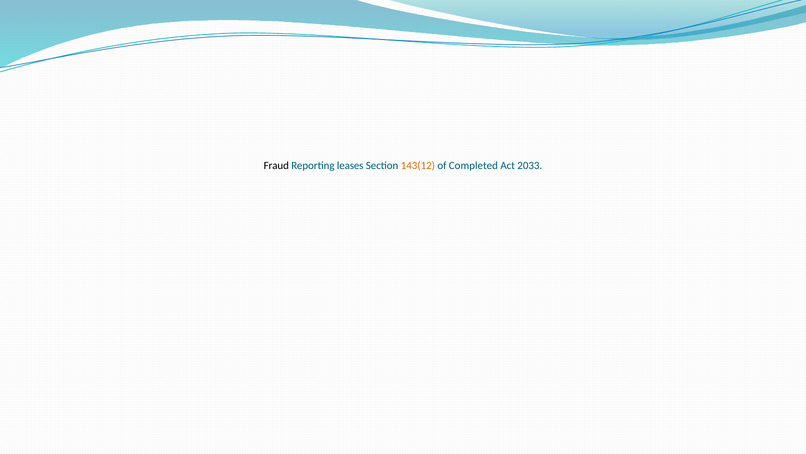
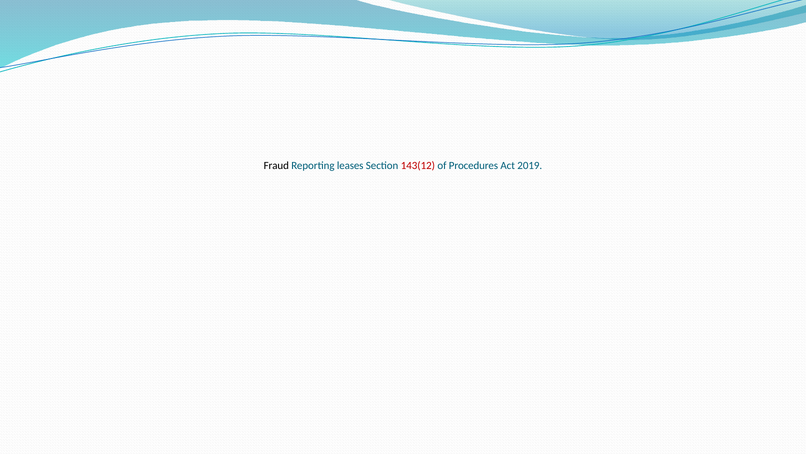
143(12 colour: orange -> red (418, 165)
Completed: Completed -> Procedures (473, 165)
2033: 2033 -> 2019 (530, 165)
